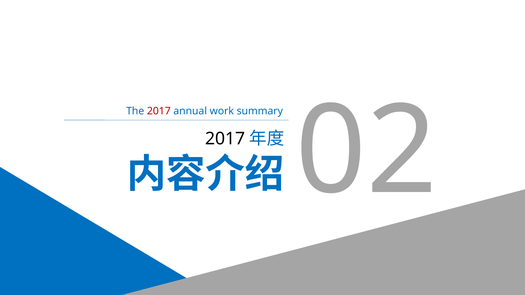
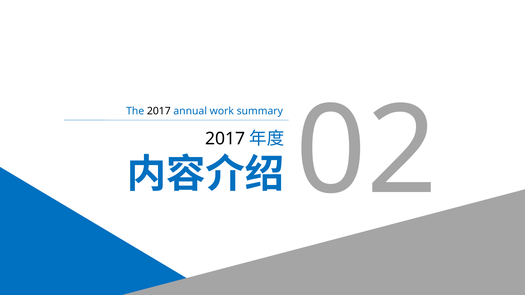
2017 colour: red -> black (159, 111)
